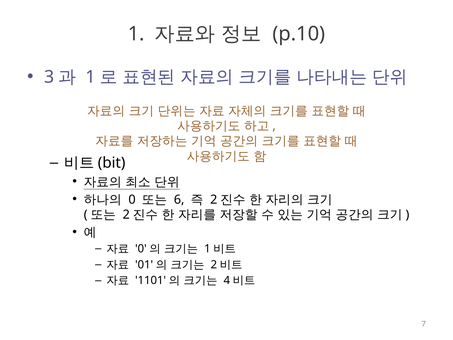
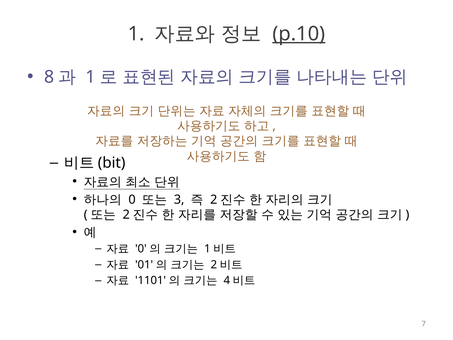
p.10 underline: none -> present (299, 34)
3: 3 -> 8 (49, 77)
6: 6 -> 3 (179, 199)
